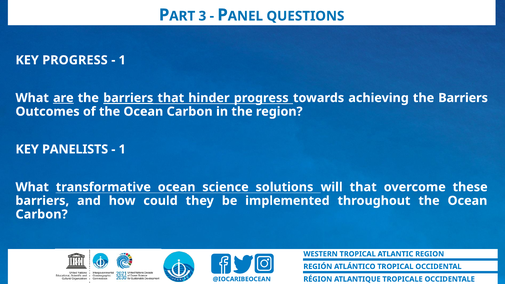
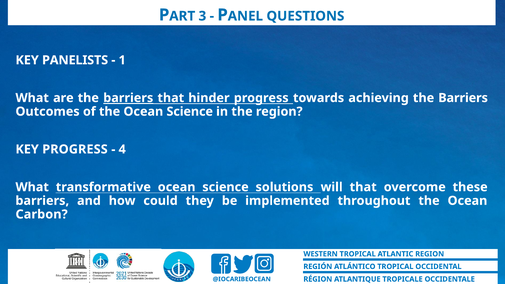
KEY PROGRESS: PROGRESS -> PANELISTS (75, 60)
are underline: present -> none (63, 98)
of the Ocean Carbon: Carbon -> Science (190, 112)
KEY PANELISTS: PANELISTS -> PROGRESS (75, 149)
1: 1 -> 4 (122, 149)
